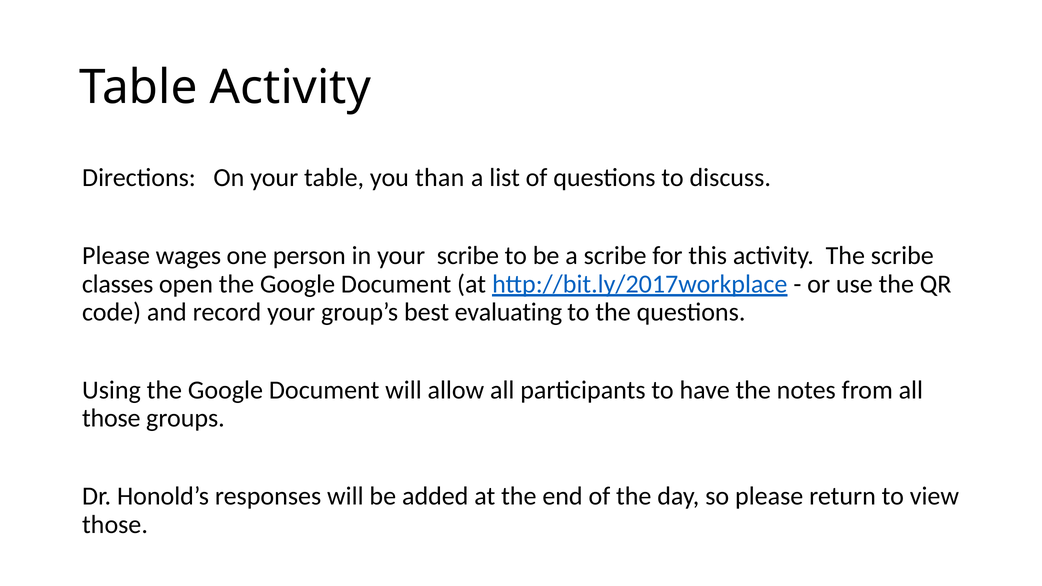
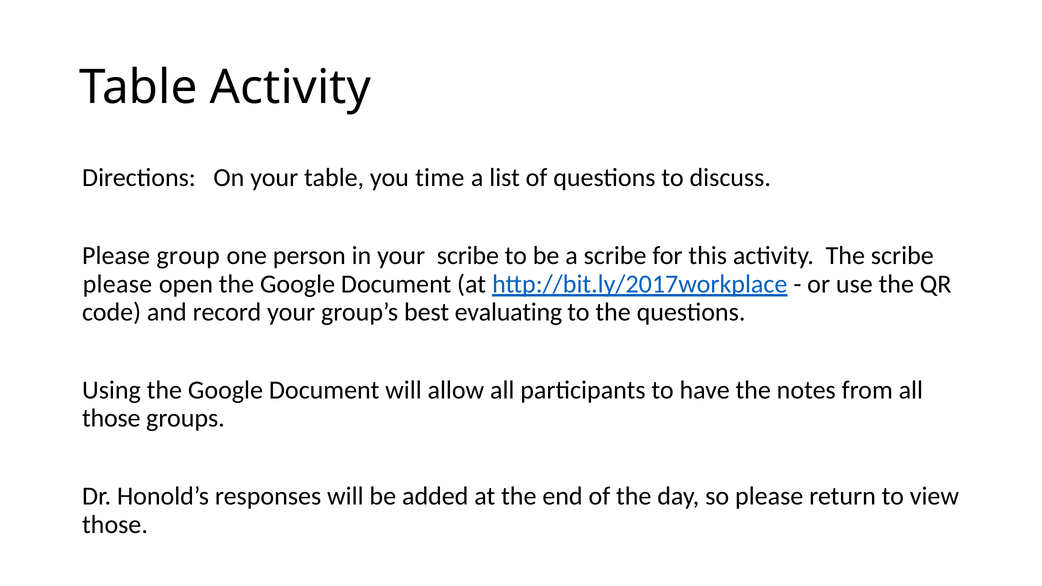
than: than -> time (440, 178)
wages: wages -> group (188, 256)
classes: classes -> please (117, 284)
